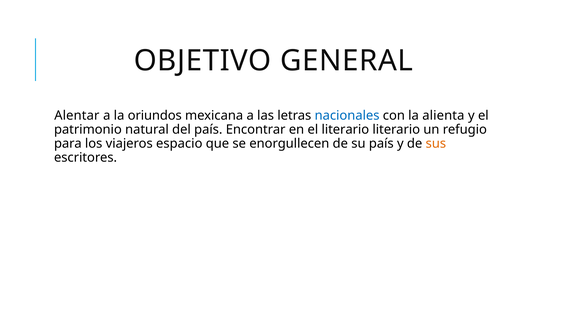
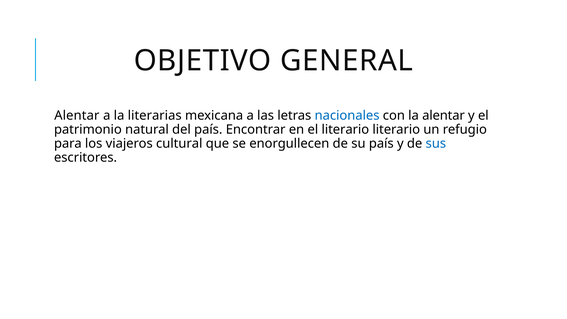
oriundos: oriundos -> literarias (155, 115)
la alienta: alienta -> alentar (444, 115)
espacio: espacio -> cultural (179, 143)
sus colour: orange -> blue (436, 143)
